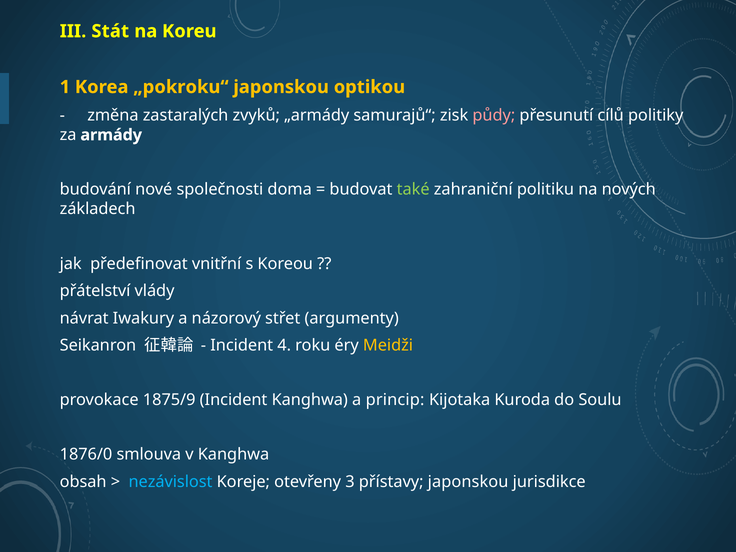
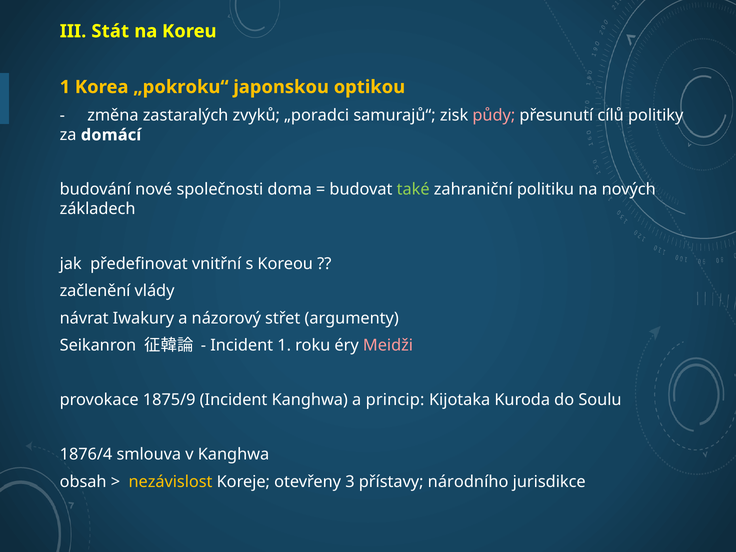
„armády: „armády -> „poradci (317, 115)
armády: armády -> domácí (111, 135)
přátelství: přátelství -> začlenění (95, 291)
Incident 4: 4 -> 1 (284, 345)
Meidži colour: yellow -> pink (388, 345)
1876/0: 1876/0 -> 1876/4 (86, 454)
nezávislost colour: light blue -> yellow (171, 482)
přístavy japonskou: japonskou -> národního (468, 482)
